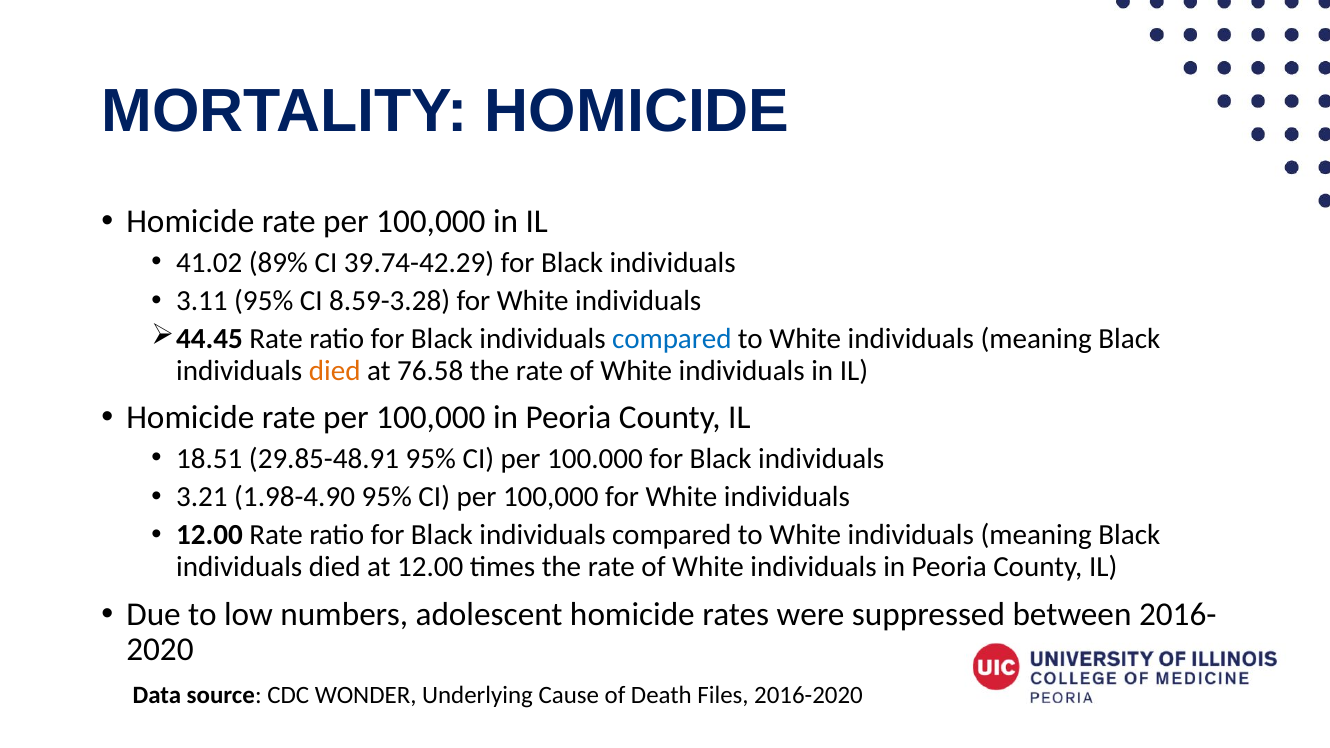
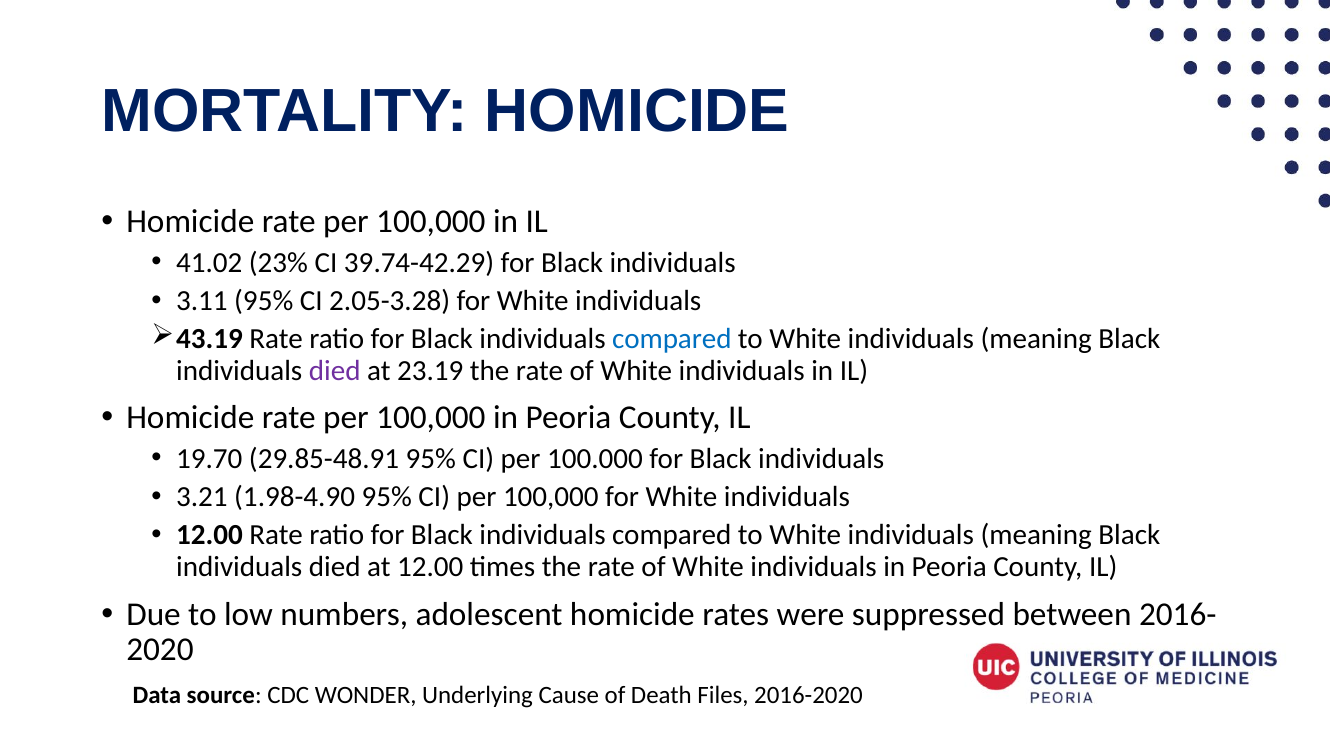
89%: 89% -> 23% (278, 262)
8.59-3.28: 8.59-3.28 -> 2.05-3.28 (390, 301)
44.45: 44.45 -> 43.19 (209, 339)
died colour: orange -> purple (335, 371)
76.58: 76.58 -> 23.19 (430, 371)
18.51: 18.51 -> 19.70 (209, 459)
